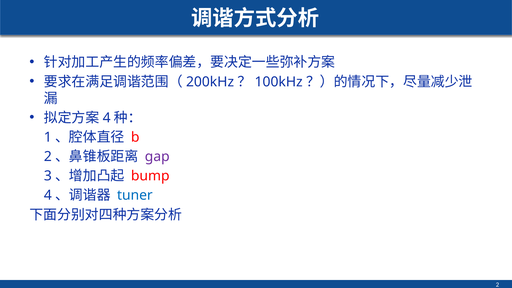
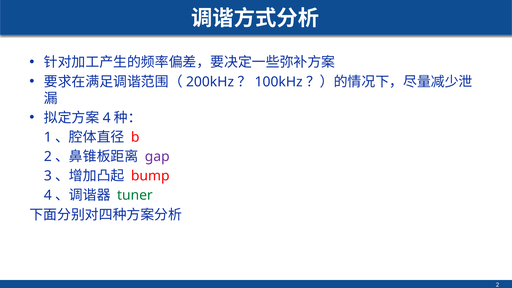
tuner colour: blue -> green (135, 195)
